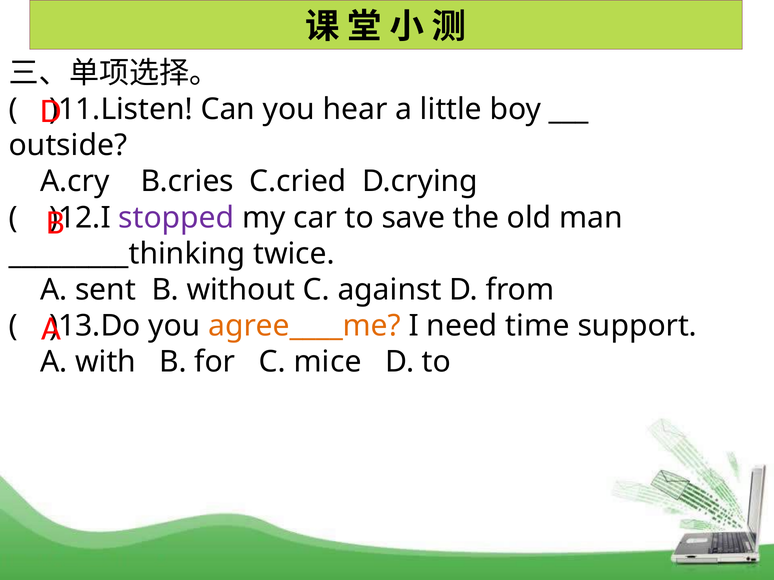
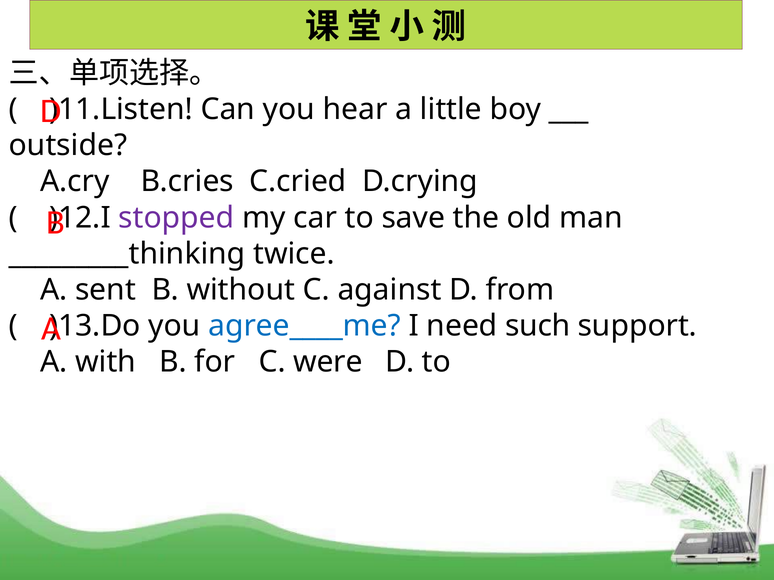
agree____me colour: orange -> blue (305, 326)
time: time -> such (538, 326)
mice: mice -> were (328, 362)
